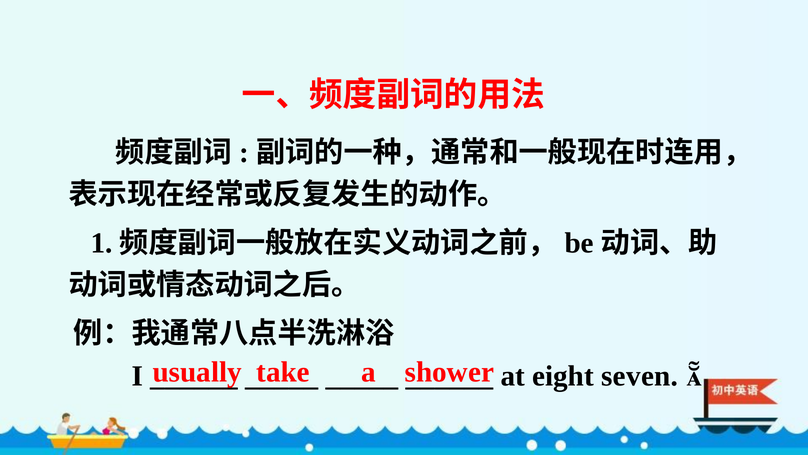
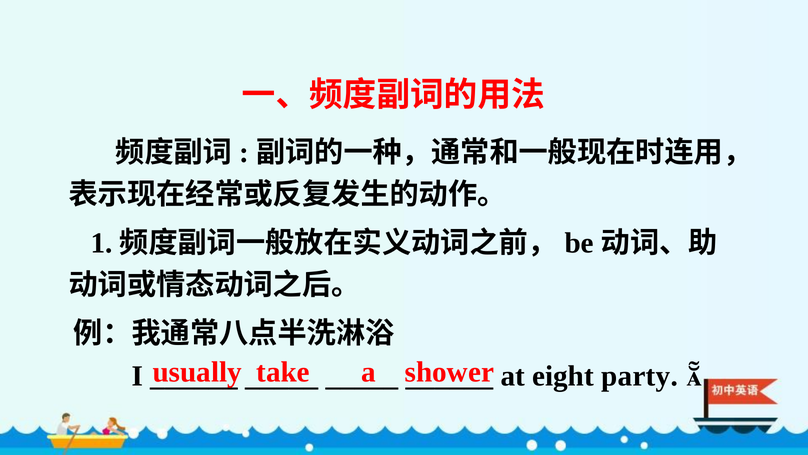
seven: seven -> party (640, 375)
